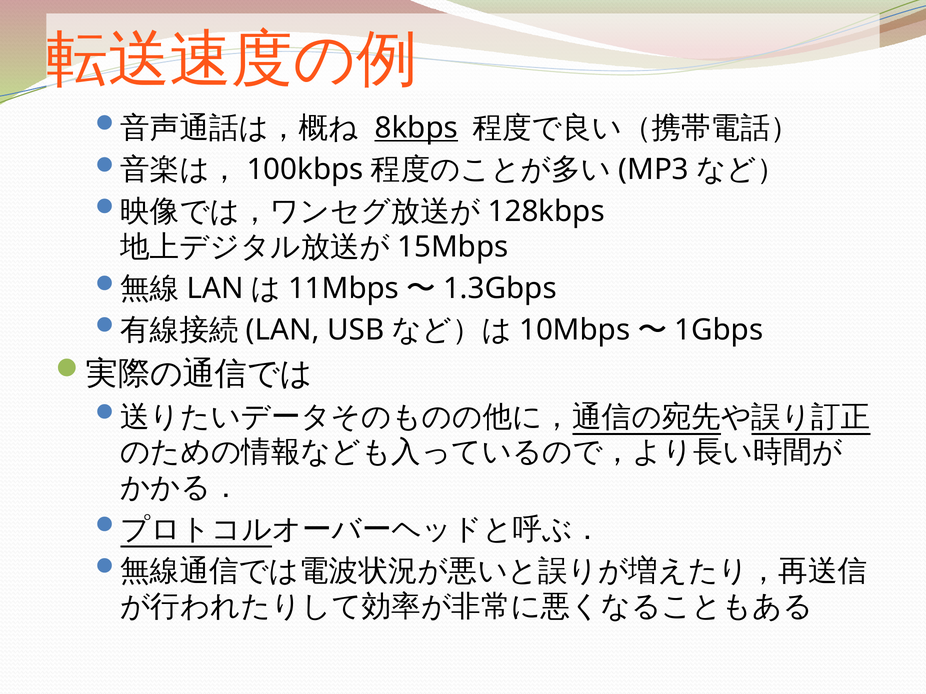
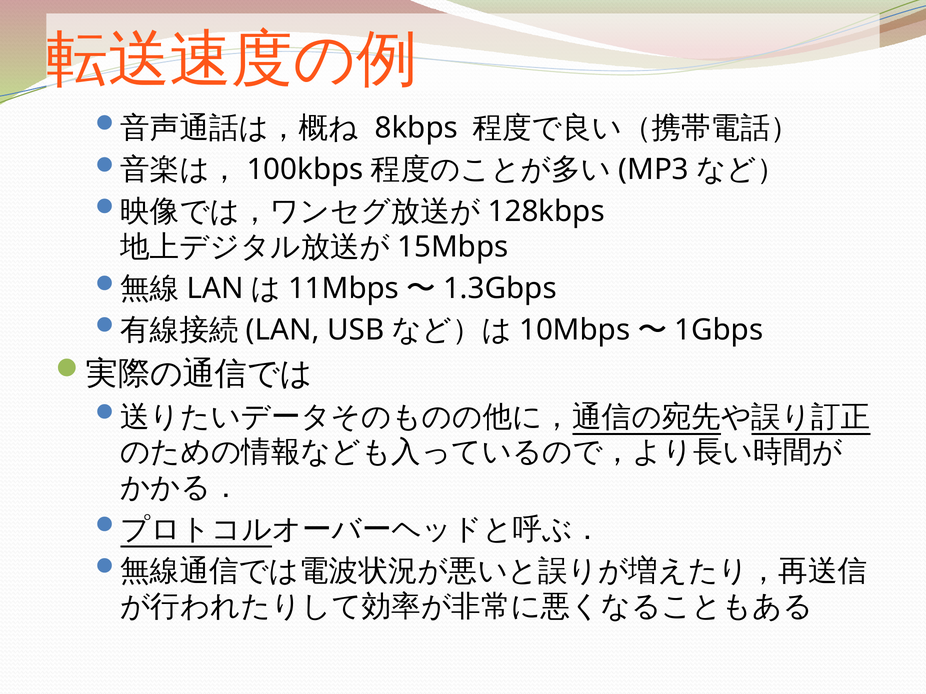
8kbps underline: present -> none (416, 128)
